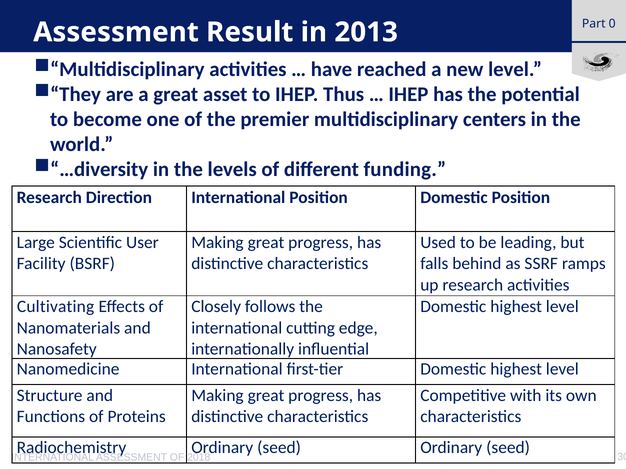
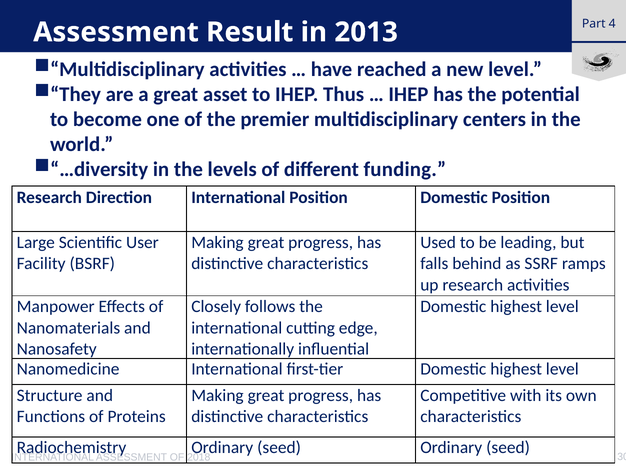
0: 0 -> 4 (612, 24)
Cultivating: Cultivating -> Manpower (56, 307)
